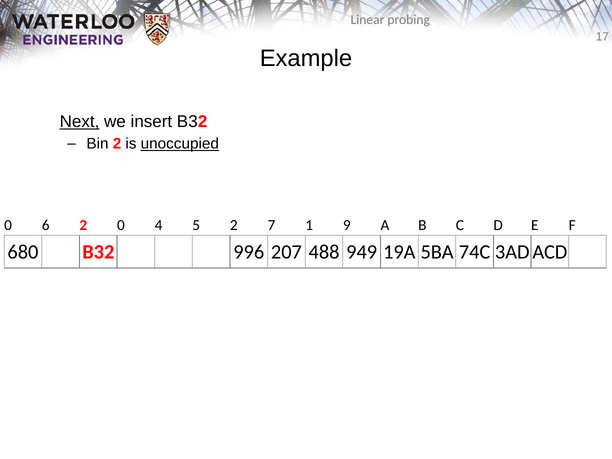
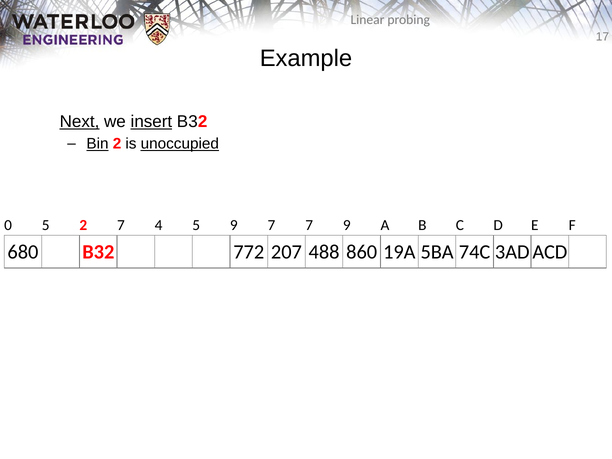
insert underline: none -> present (151, 122)
Bin underline: none -> present (97, 144)
0 6: 6 -> 5 (46, 225)
2 0: 0 -> 7 (121, 225)
5 2: 2 -> 9 (234, 225)
7 1: 1 -> 7 (309, 225)
996: 996 -> 772 (249, 252)
949: 949 -> 860 (362, 252)
